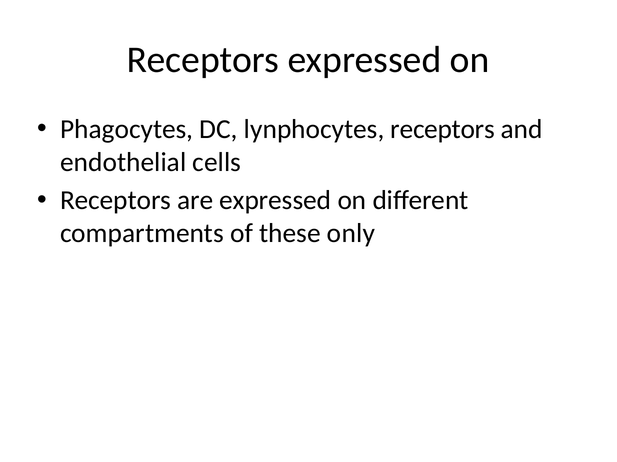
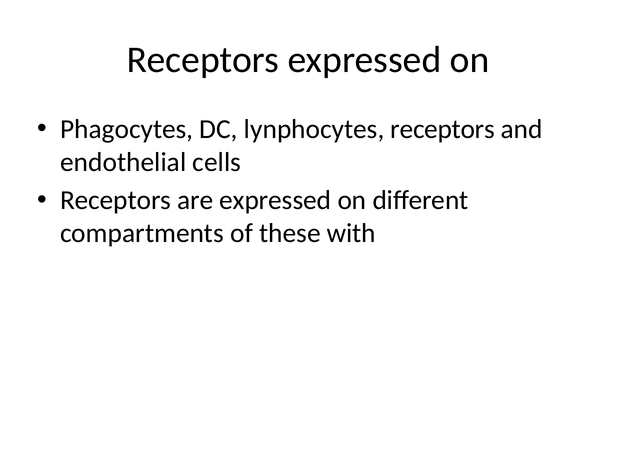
only: only -> with (351, 234)
